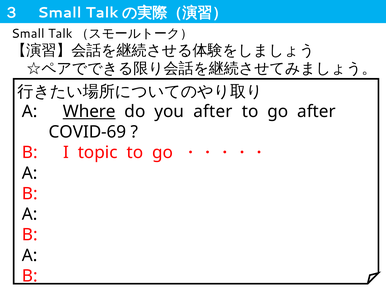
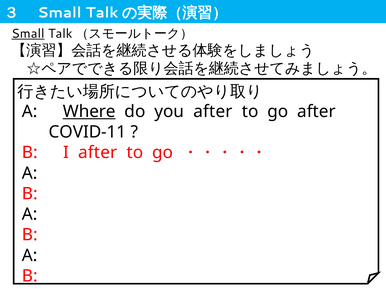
Small underline: none -> present (28, 34)
COVID-69: COVID-69 -> COVID-11 (87, 132)
I topic: topic -> after (98, 153)
